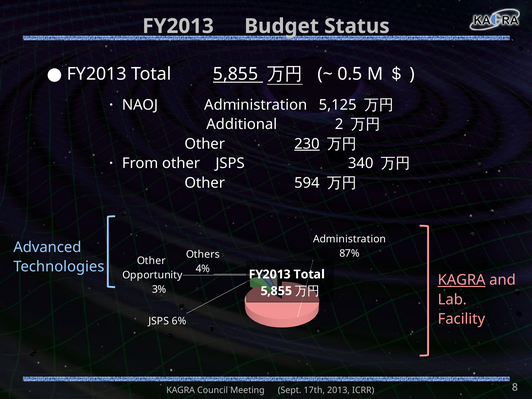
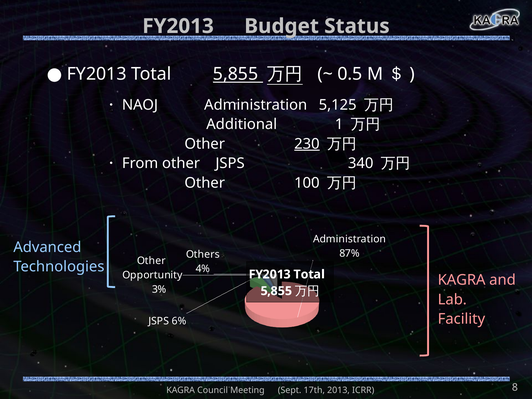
2: 2 -> 1 (339, 124)
594: 594 -> 100 (307, 183)
KAGRA underline: present -> none (462, 280)
